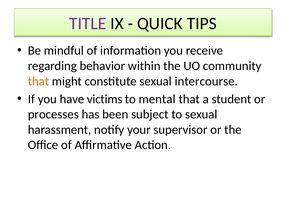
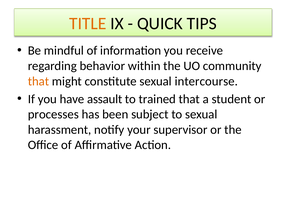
TITLE colour: purple -> orange (88, 23)
victims: victims -> assault (105, 99)
mental: mental -> trained (157, 99)
